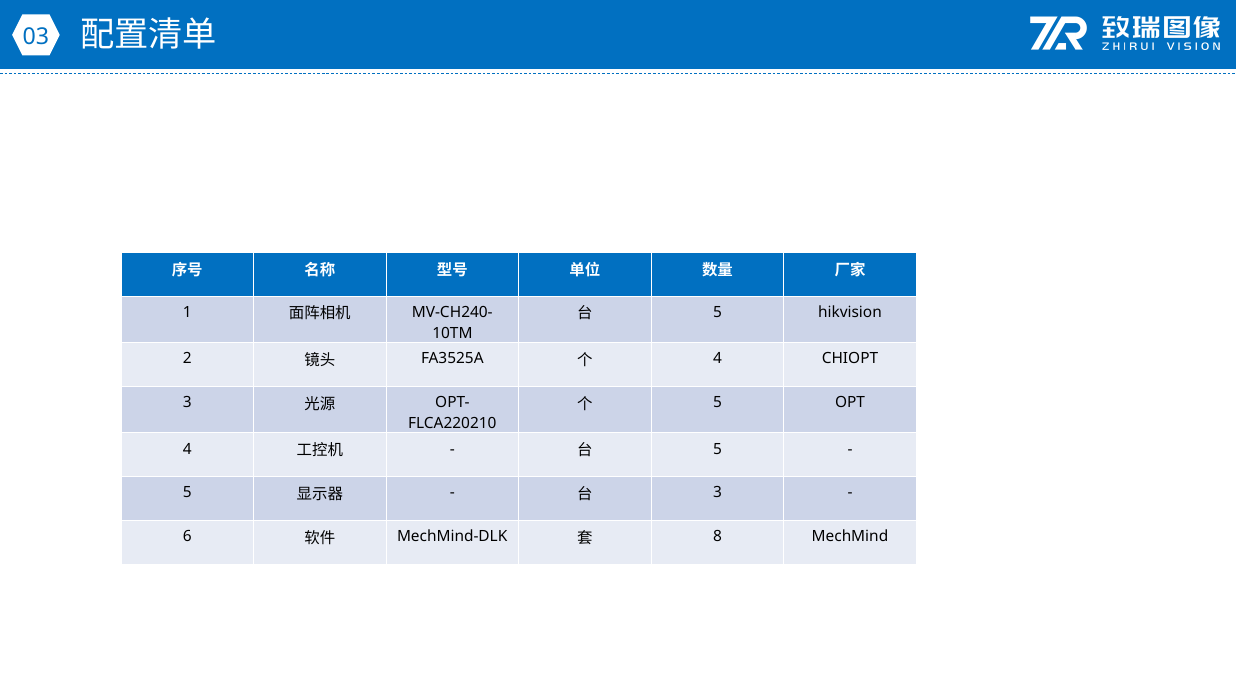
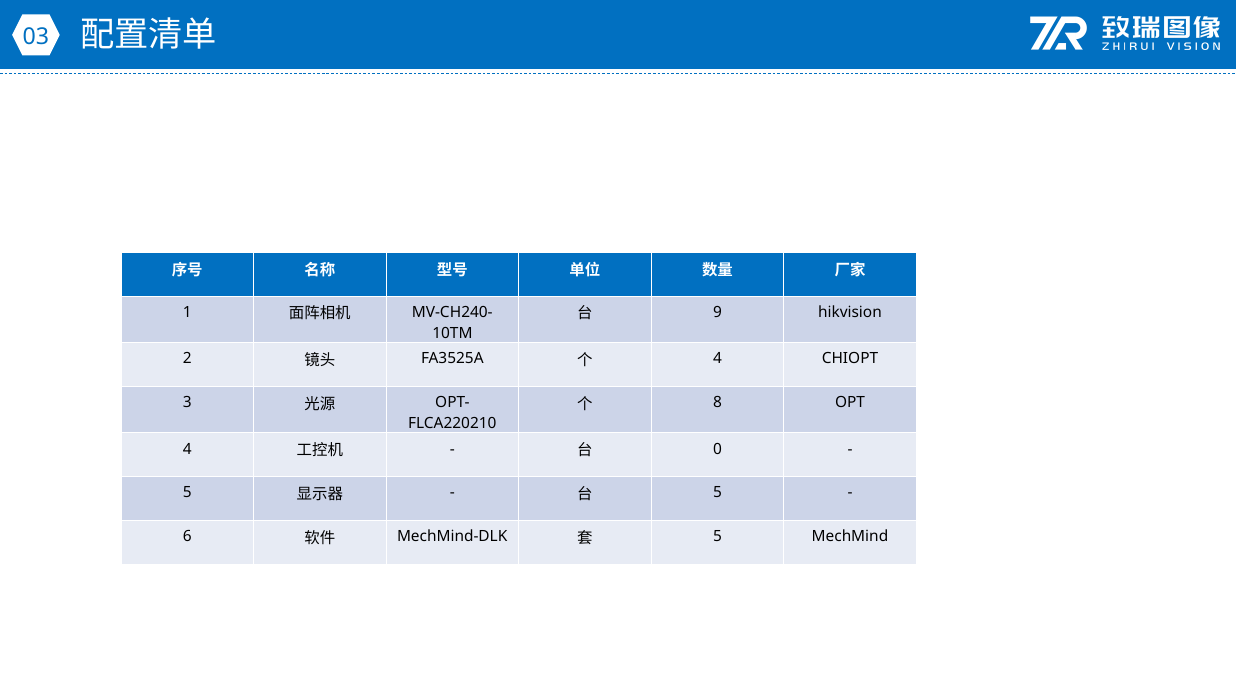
5: 5 -> 9 (718, 313)
5: 5 -> 8 (718, 403)
5: 5 -> 0 (718, 449)
3: 3 -> 5 (718, 493)
8: 8 -> 5 (718, 537)
